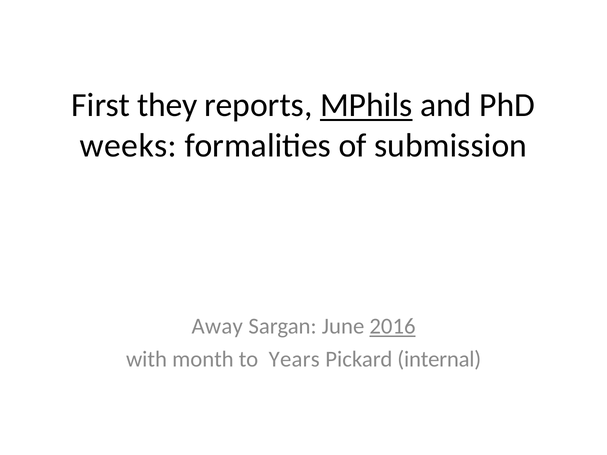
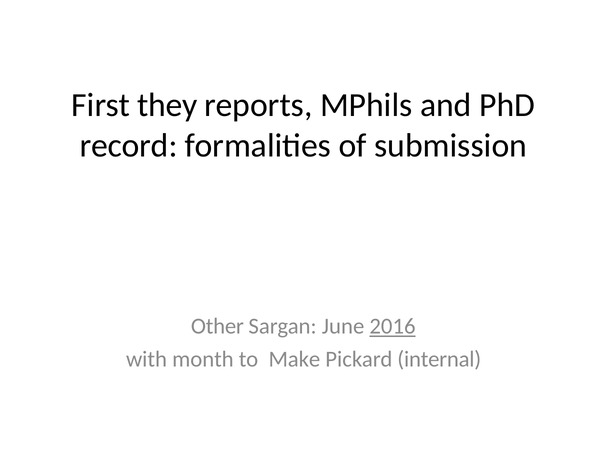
MPhils underline: present -> none (366, 105)
weeks: weeks -> record (129, 146)
Away: Away -> Other (217, 327)
Years: Years -> Make (294, 359)
